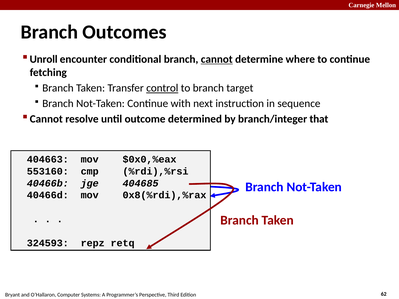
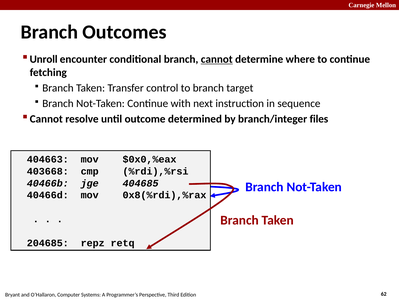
control underline: present -> none (162, 88)
that: that -> files (319, 119)
553160: 553160 -> 403668 (48, 171)
324593: 324593 -> 204685 (48, 243)
